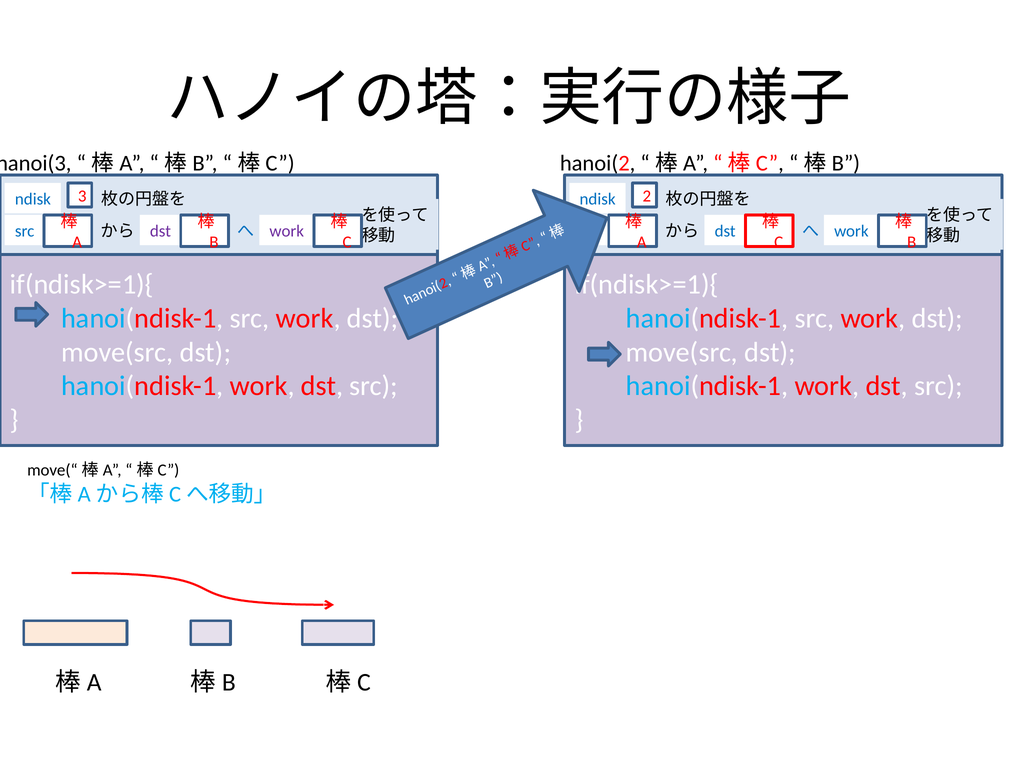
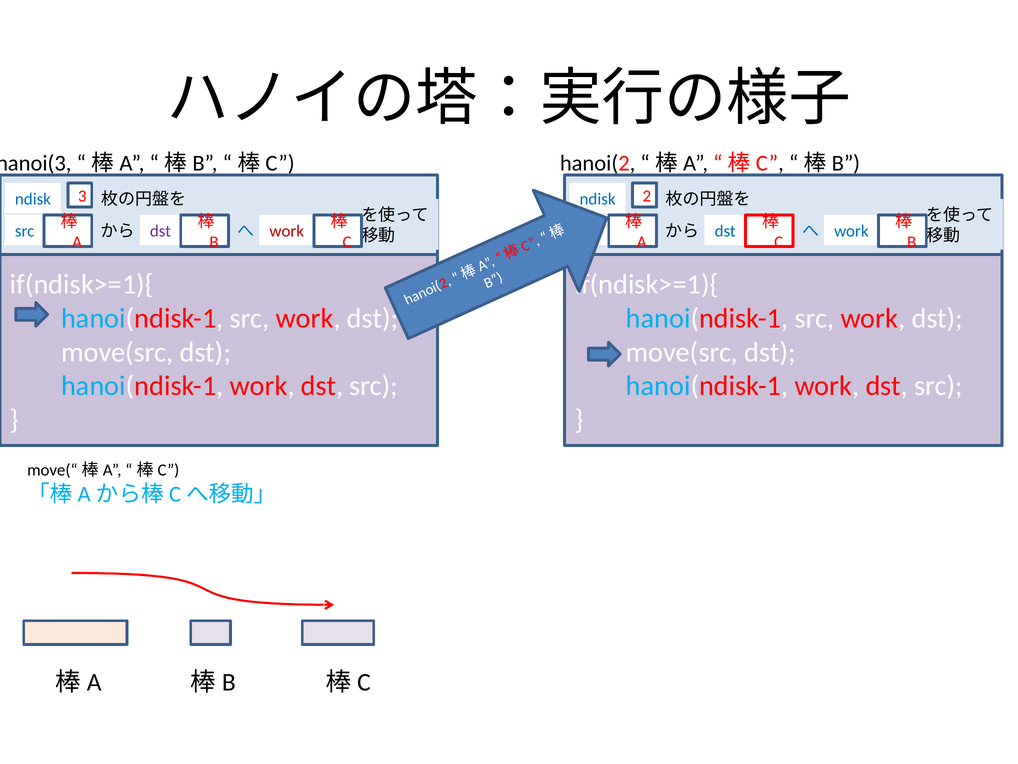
work colour: purple -> red (287, 231)
